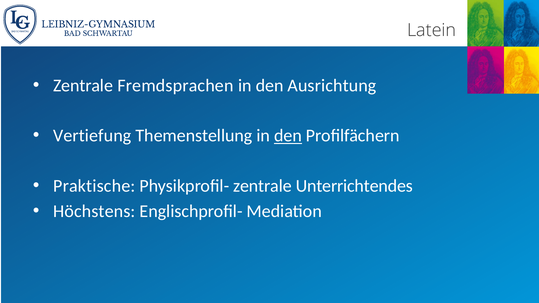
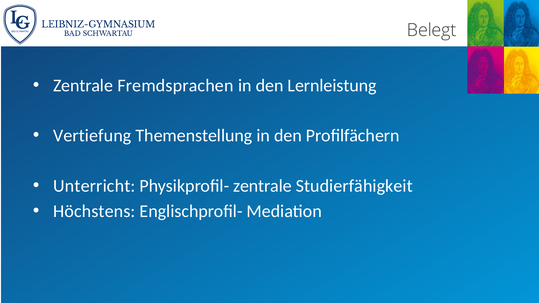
Latein: Latein -> Belegt (432, 30)
Ausrichtung: Ausrichtung -> Lernleistung (332, 85)
den underline: present -> none (288, 136)
Praktische: Praktische -> Unterricht (94, 186)
Unterrichtendes: Unterrichtendes -> Studierfähigkeit (354, 186)
